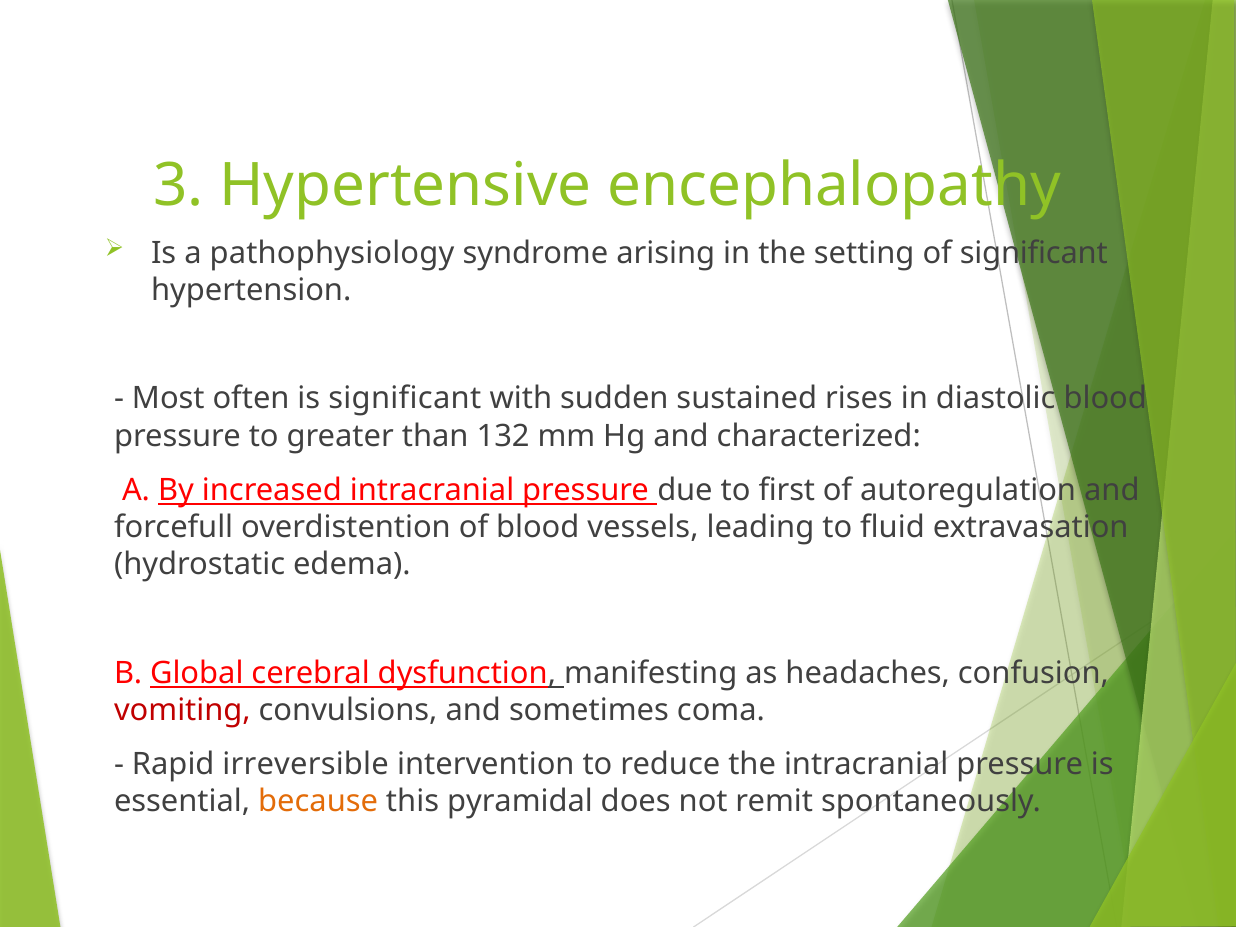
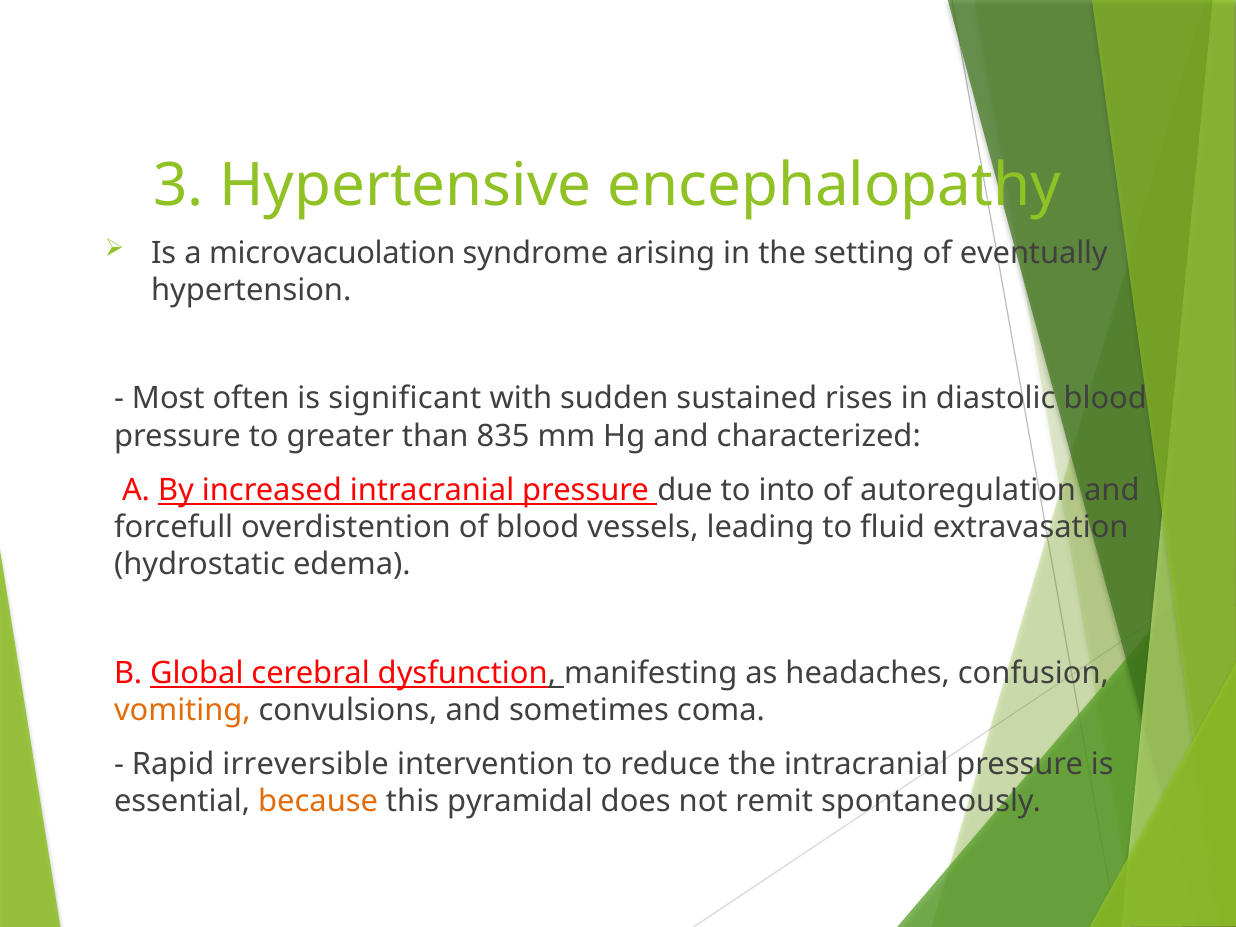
pathophysiology: pathophysiology -> microvacuolation (332, 253)
of significant: significant -> eventually (1034, 253)
132: 132 -> 835 (503, 436)
first: first -> into (787, 490)
vomiting colour: red -> orange (182, 710)
